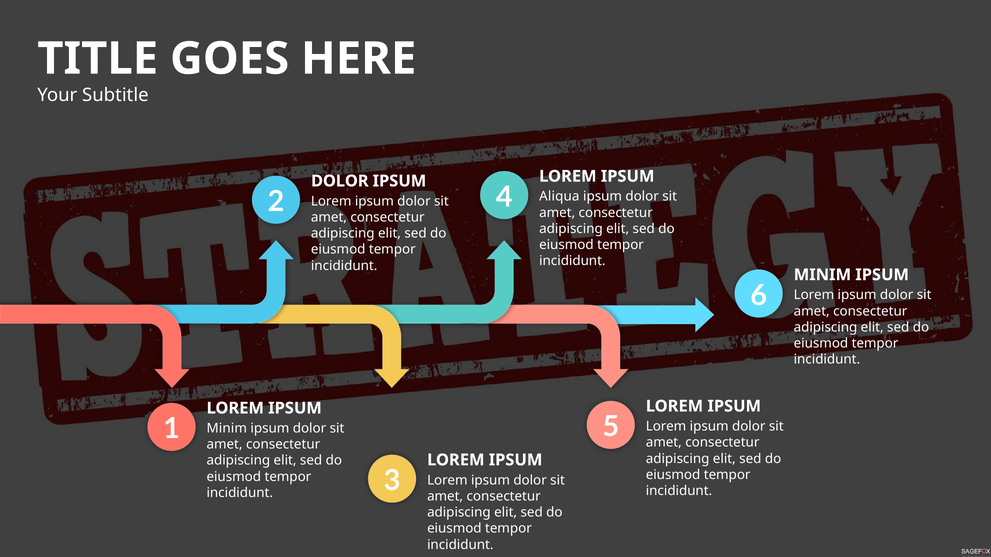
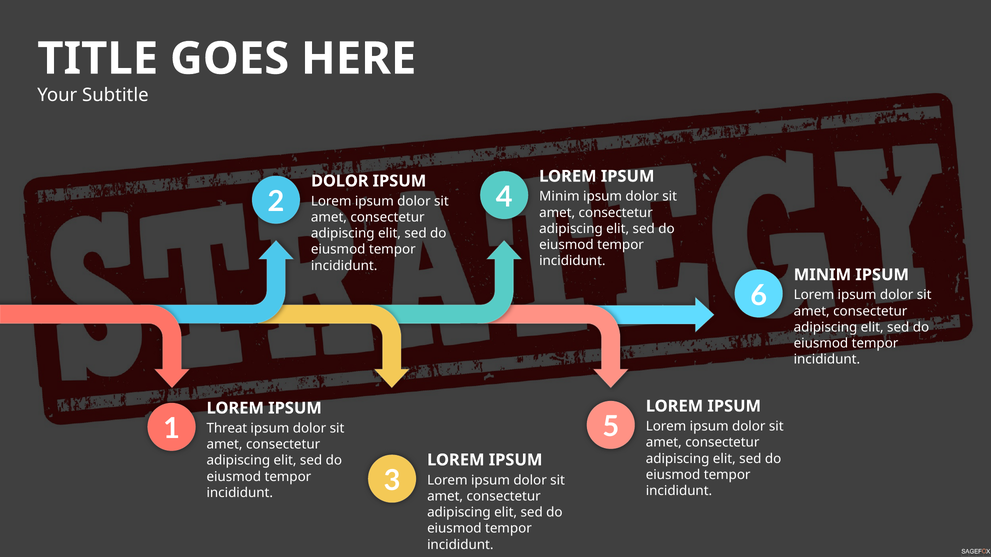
Aliqua: Aliqua -> Minim (559, 197)
Minim: Minim -> Threat (227, 429)
